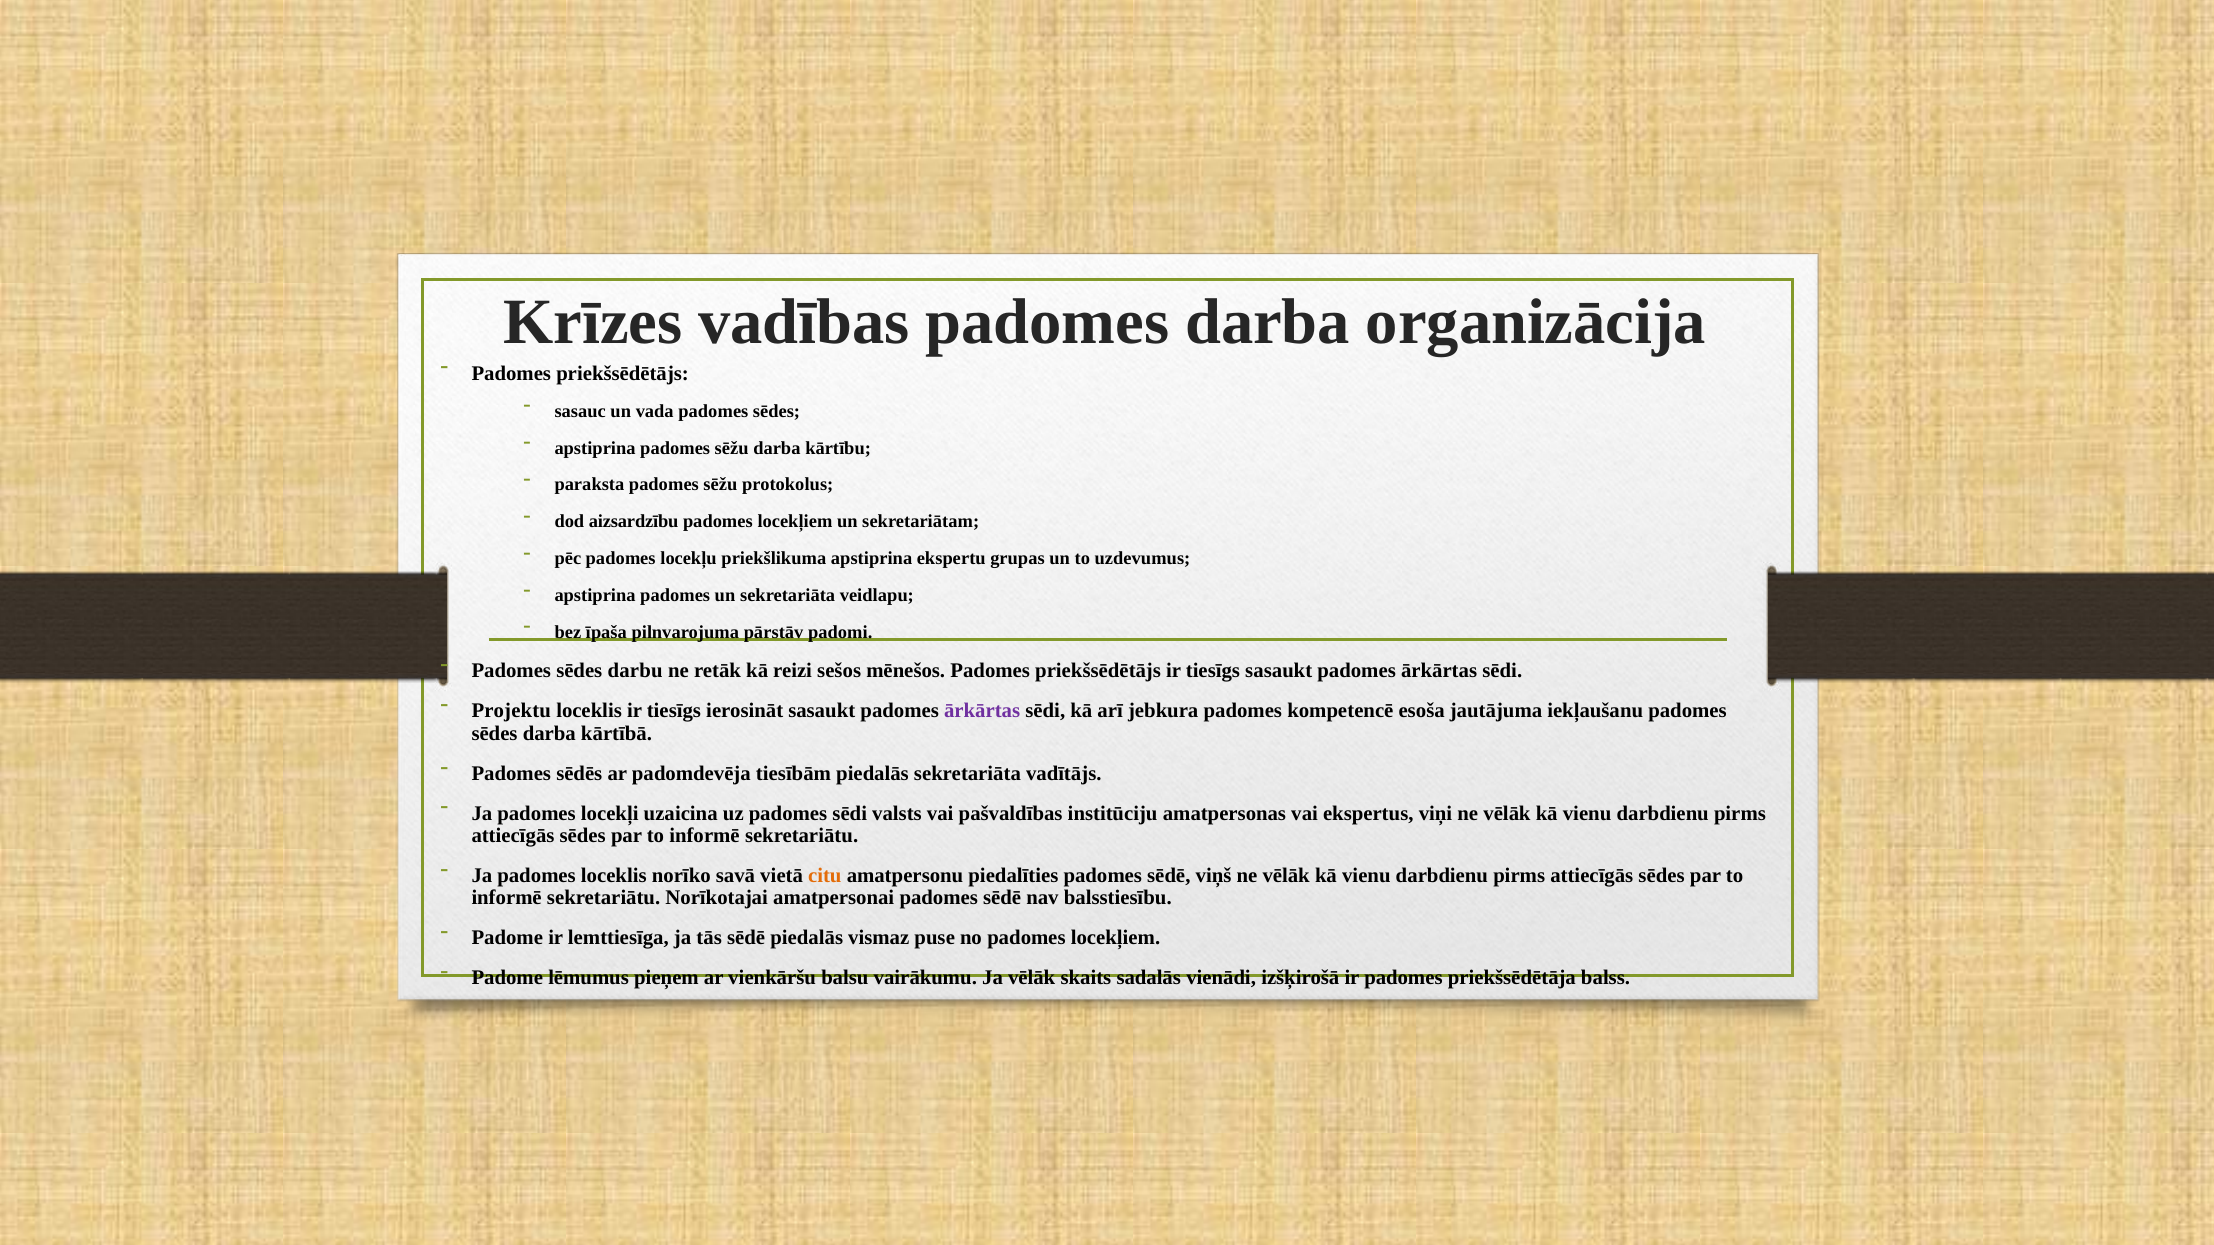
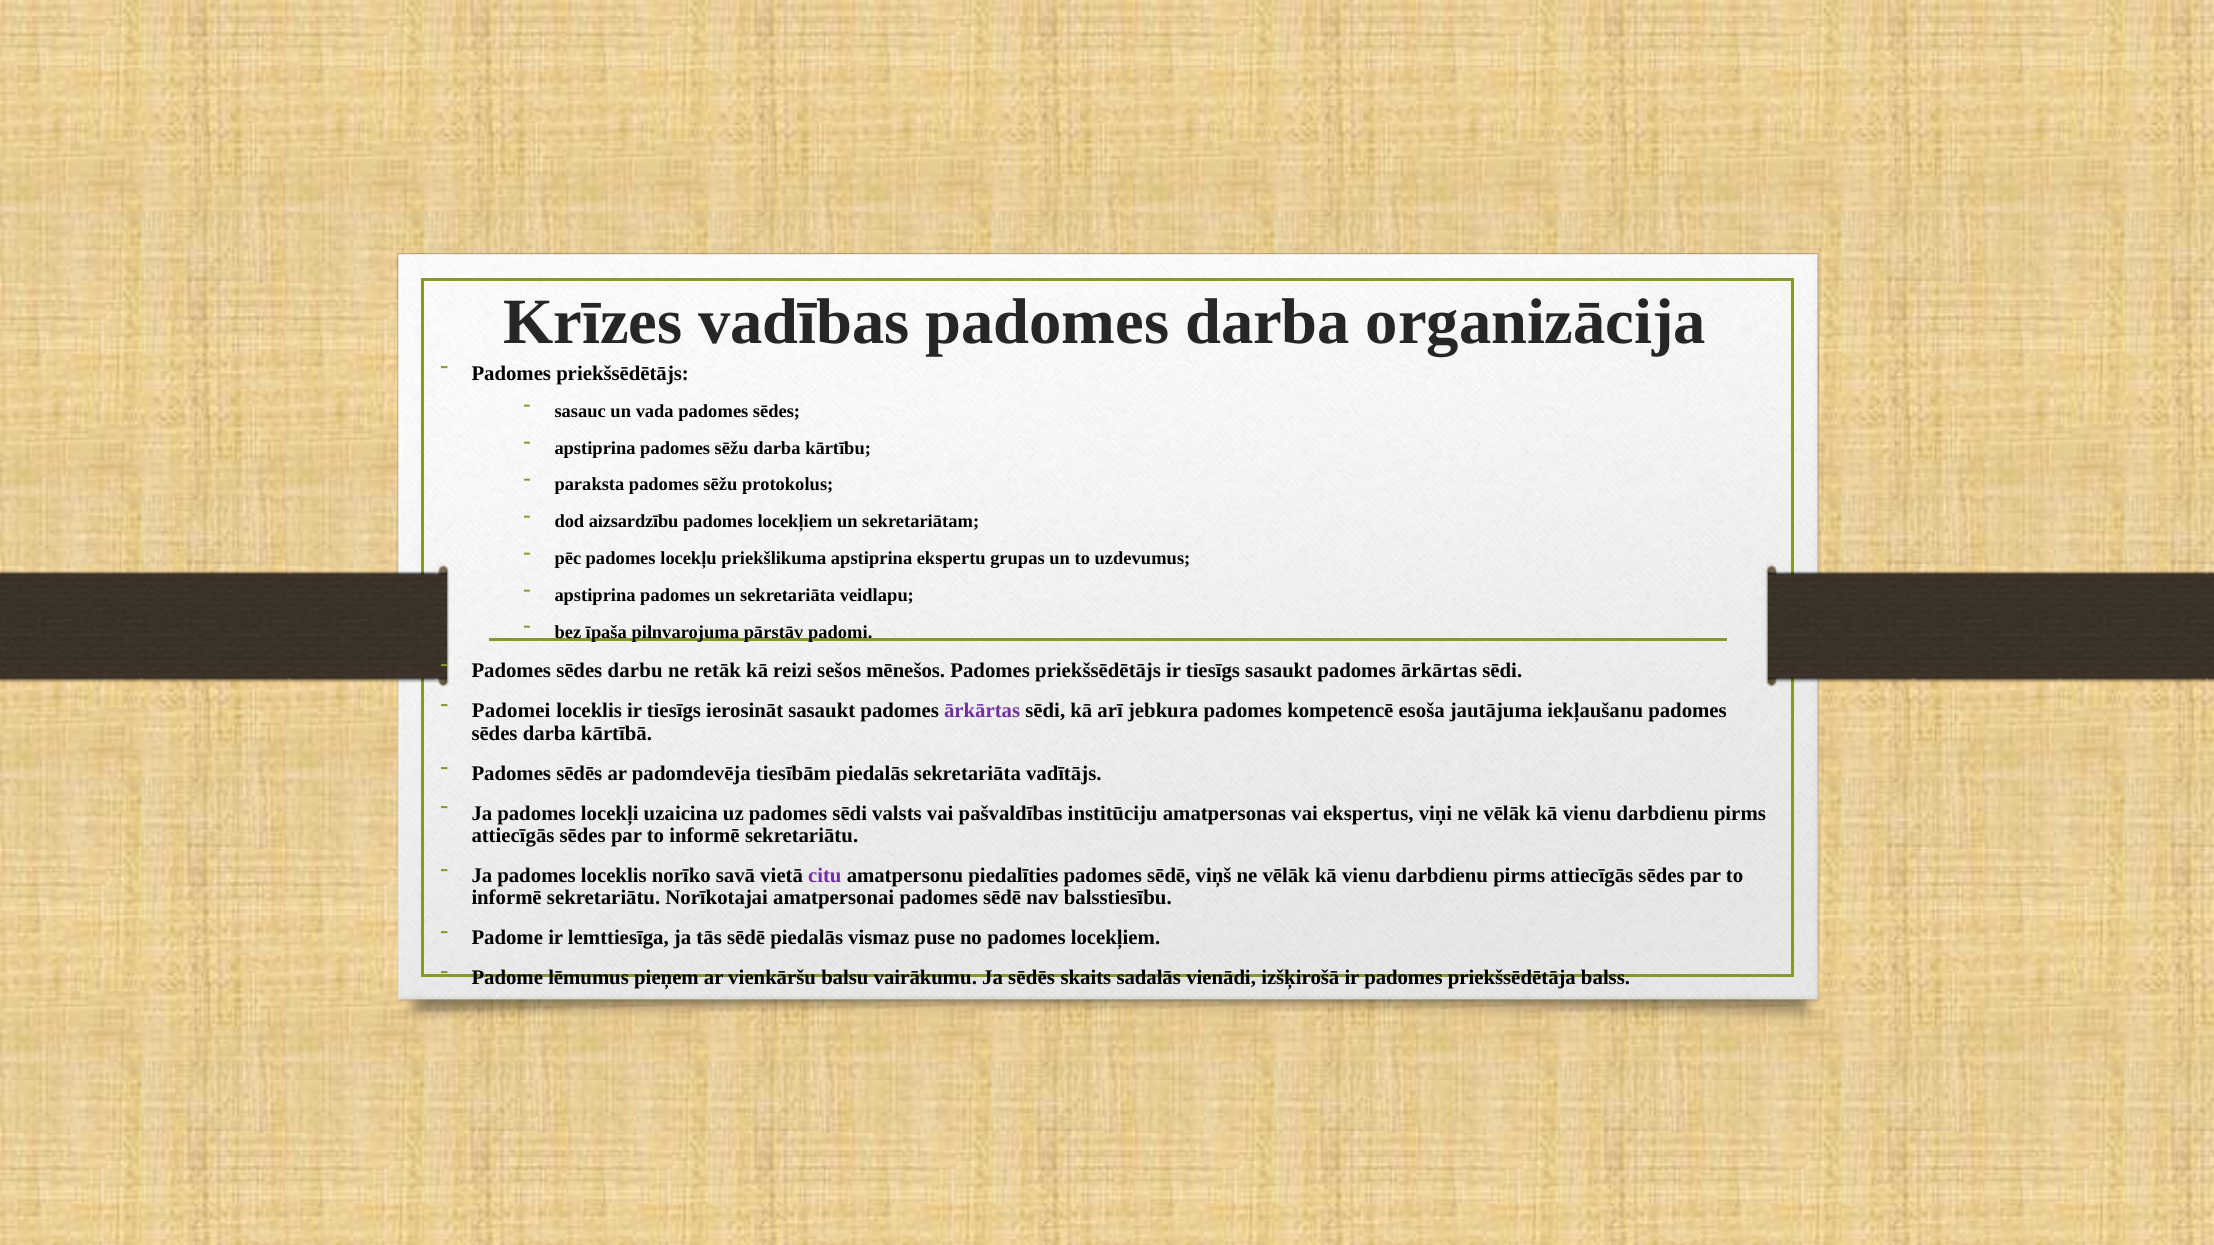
Projektu: Projektu -> Padomei (511, 711)
citu colour: orange -> purple (825, 876)
Ja vēlāk: vēlāk -> sēdēs (1032, 978)
